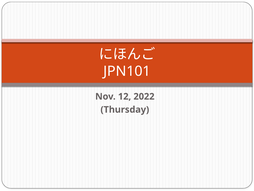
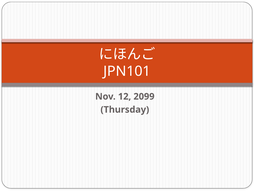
2022: 2022 -> 2099 (144, 96)
